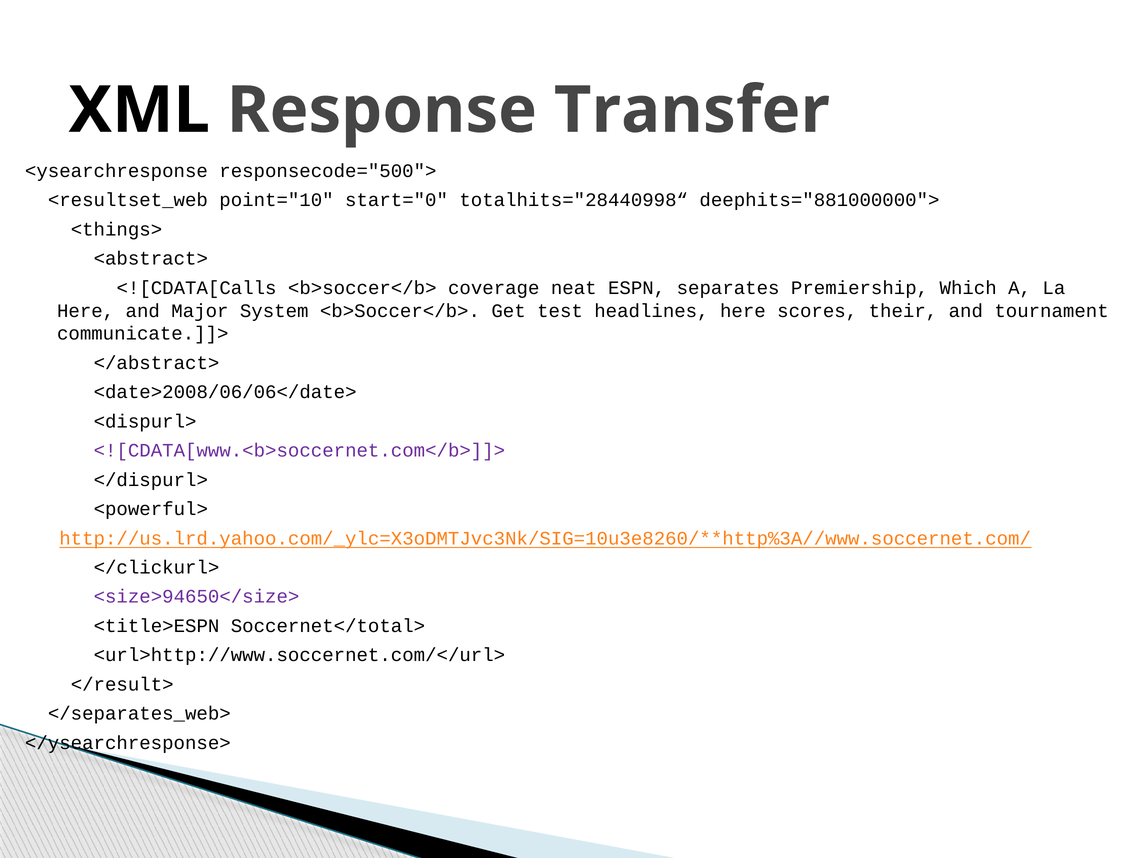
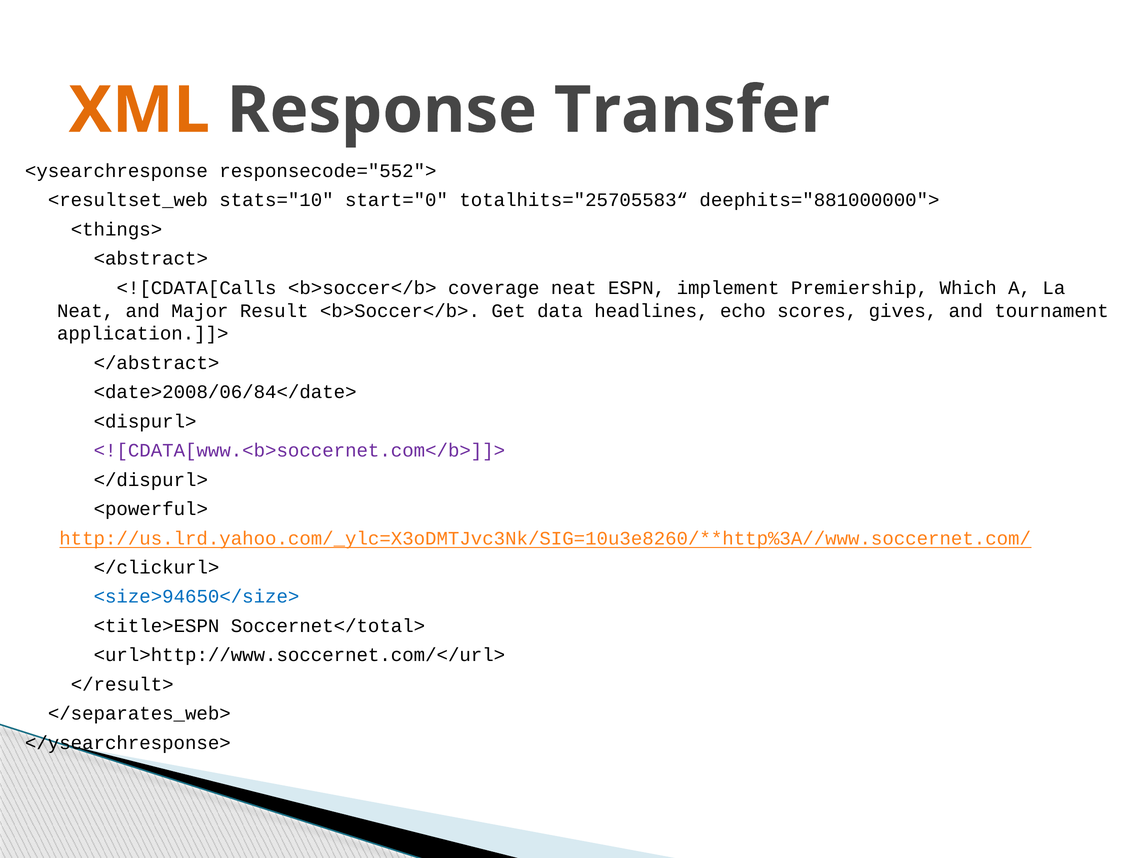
XML colour: black -> orange (139, 110)
responsecode="500">: responsecode="500"> -> responsecode="552"> (328, 171)
point="10: point="10 -> stats="10 (277, 200)
totalhits="28440998“: totalhits="28440998“ -> totalhits="25705583“ (574, 200)
separates: separates -> implement (728, 288)
Here: Here -> Neat (86, 311)
System: System -> Result (274, 311)
test: test -> data (560, 311)
headlines here: here -> echo (743, 311)
their: their -> gives (903, 311)
communicate.]]>: communicate.]]> -> application.]]> (143, 334)
<date>2008/06/06</date>: <date>2008/06/06</date> -> <date>2008/06/84</date> (225, 392)
<size>94650</size> colour: purple -> blue (197, 597)
